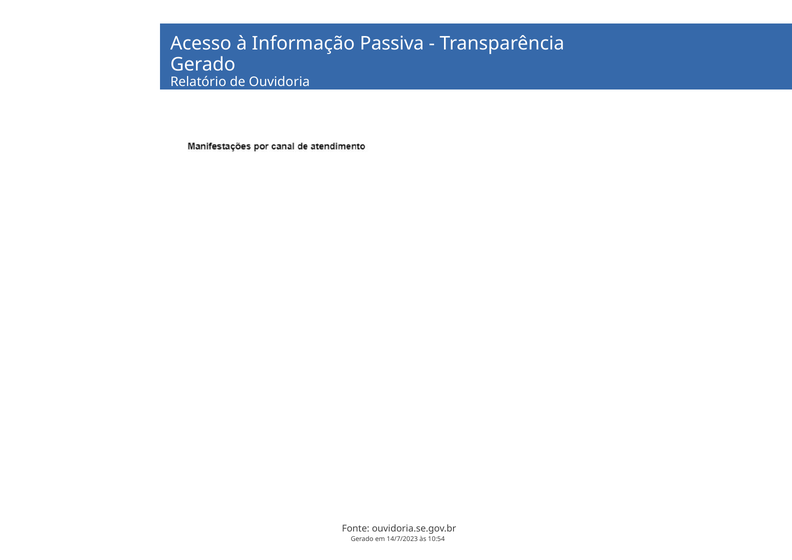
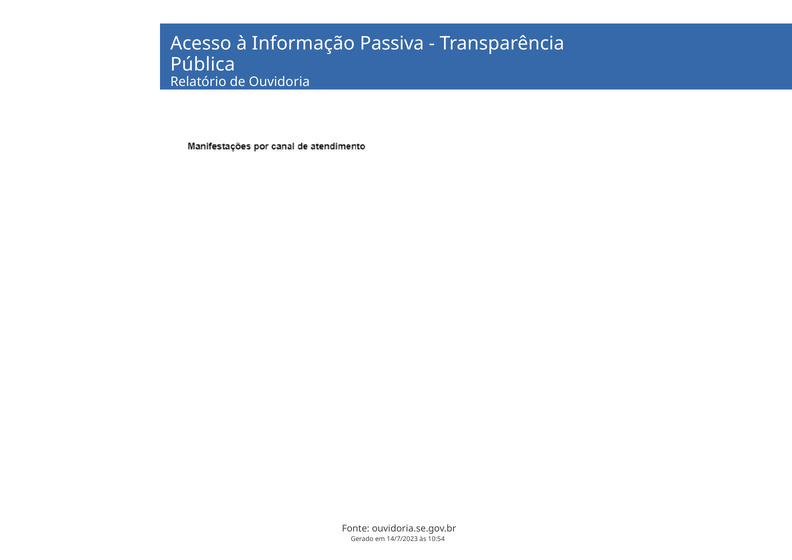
Gerado: Gerado -> Pública (203, 65)
